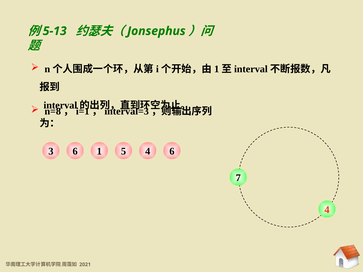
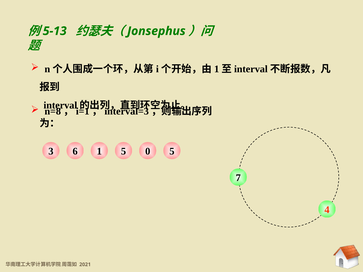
1 4: 4 -> 0 (148, 151)
6 6: 6 -> 5 (172, 151)
